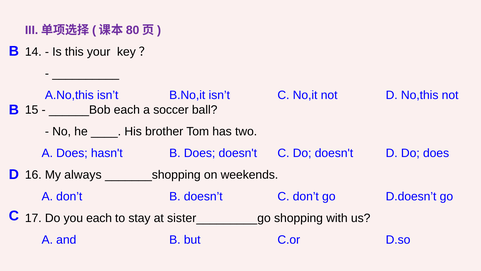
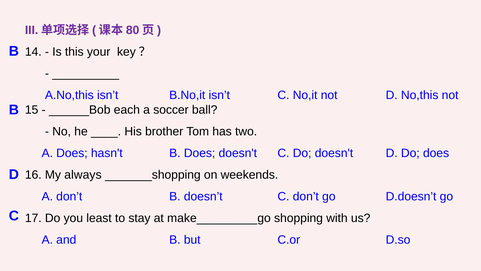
you each: each -> least (99, 218)
sister_________go: sister_________go -> make_________go (219, 218)
